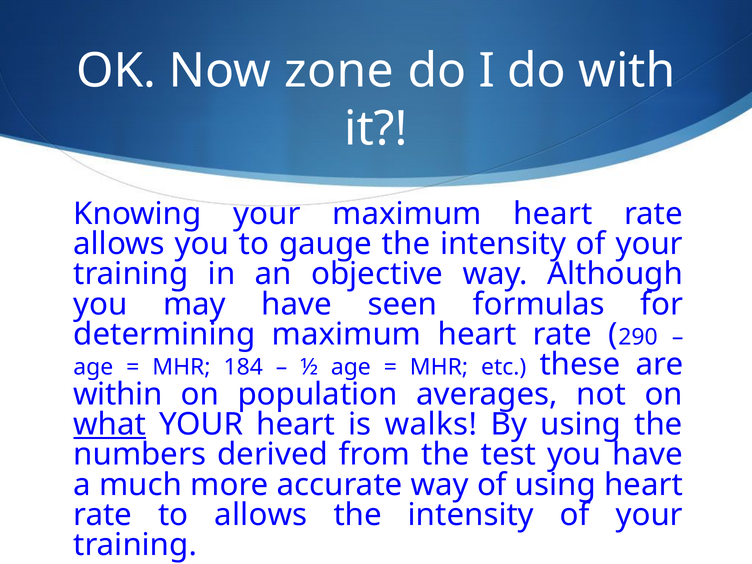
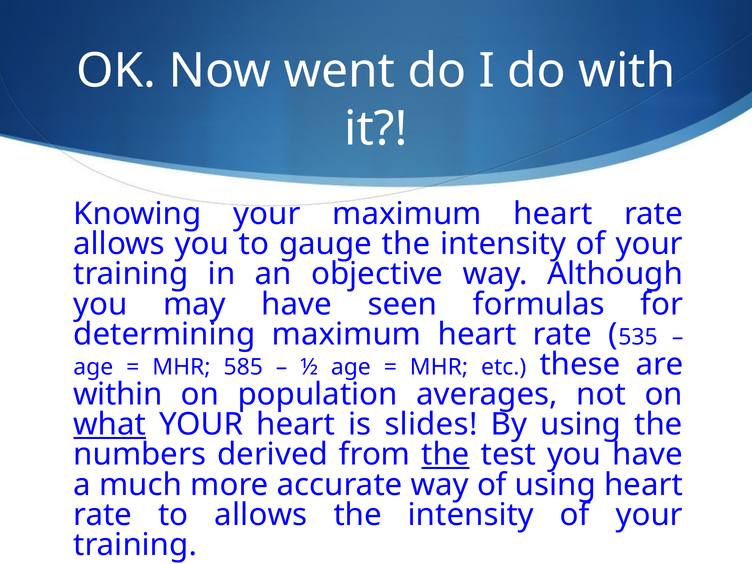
zone: zone -> went (339, 71)
290: 290 -> 535 (638, 337)
184: 184 -> 585 (243, 367)
walks: walks -> slides (431, 425)
the underline: none -> present (445, 455)
